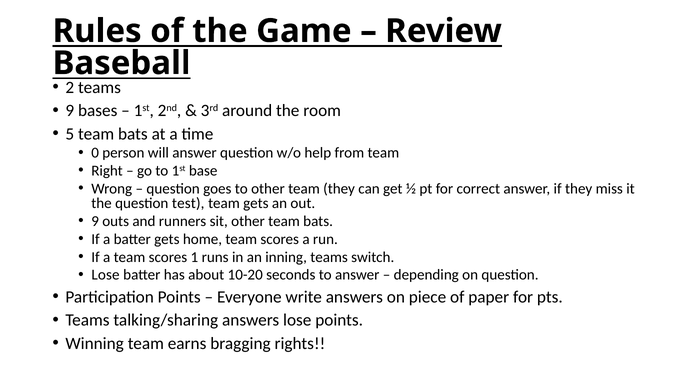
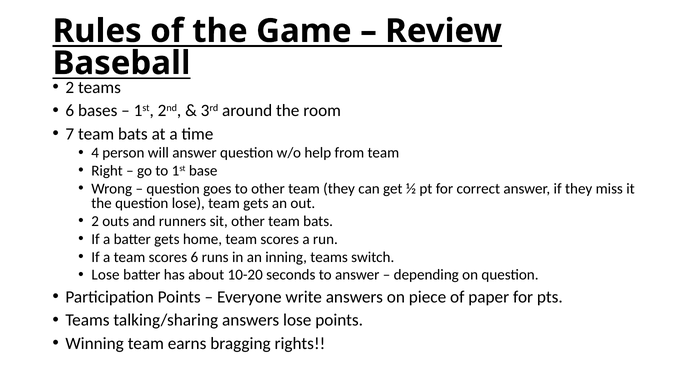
9: 9 -> 6 (70, 111)
5: 5 -> 7 (70, 134)
0: 0 -> 4 (95, 153)
question test: test -> lose (188, 203)
9: 9 -> 2 (95, 221)
scores 1: 1 -> 6 (194, 257)
